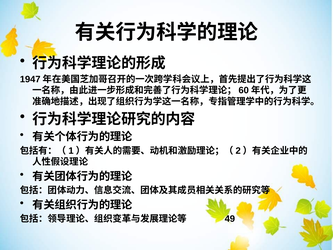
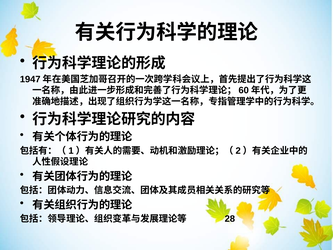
49: 49 -> 28 (230, 219)
